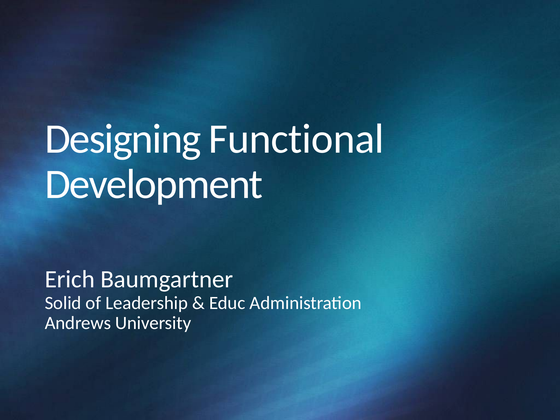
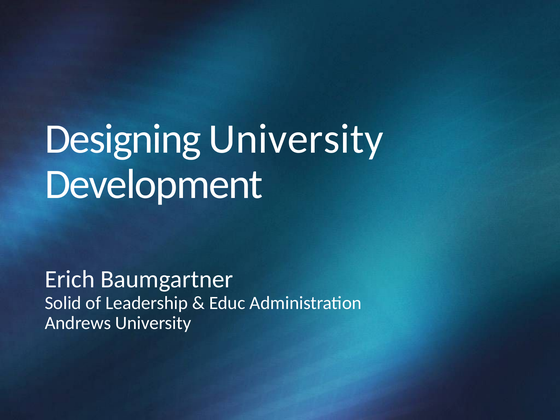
Designing Functional: Functional -> University (296, 139)
